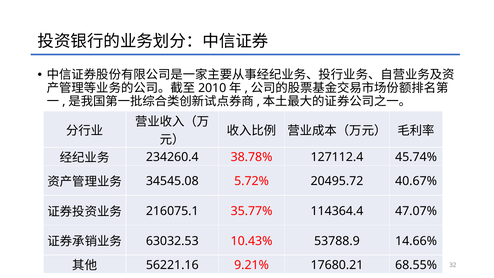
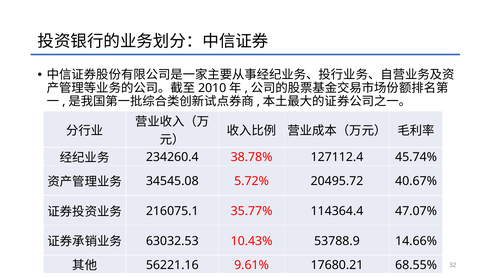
9.21%: 9.21% -> 9.61% (252, 265)
